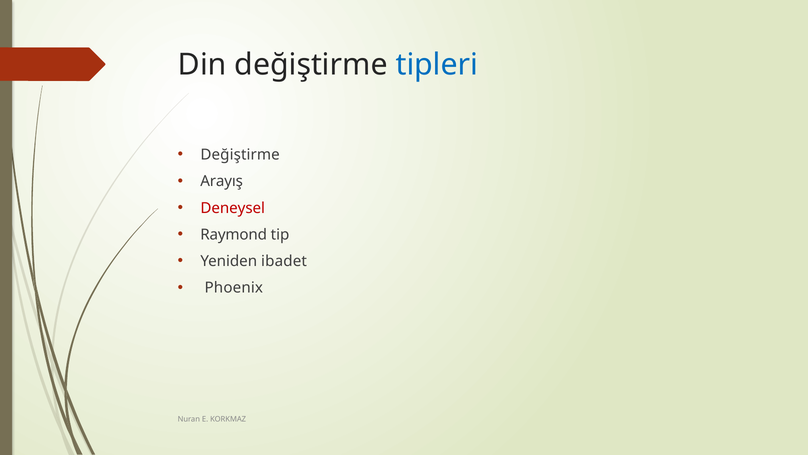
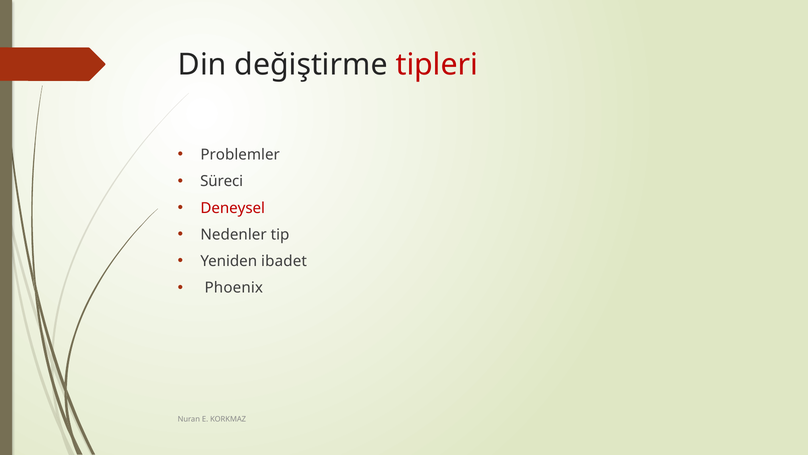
tipleri colour: blue -> red (437, 65)
Değiştirme: Değiştirme -> Problemler (240, 155)
Arayış: Arayış -> Süreci (222, 181)
Raymond: Raymond -> Nedenler (234, 234)
